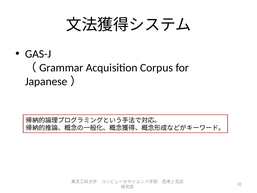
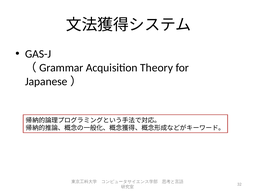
Corpus: Corpus -> Theory (157, 68)
